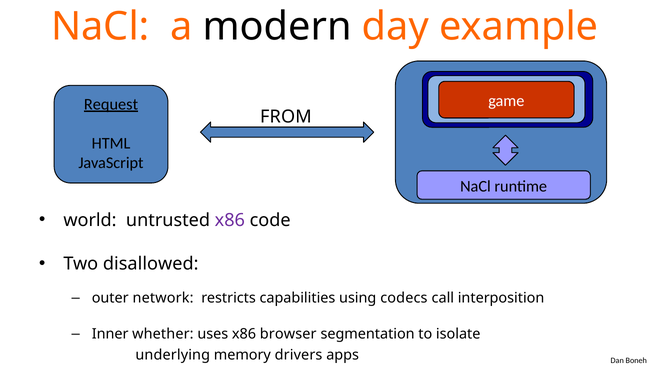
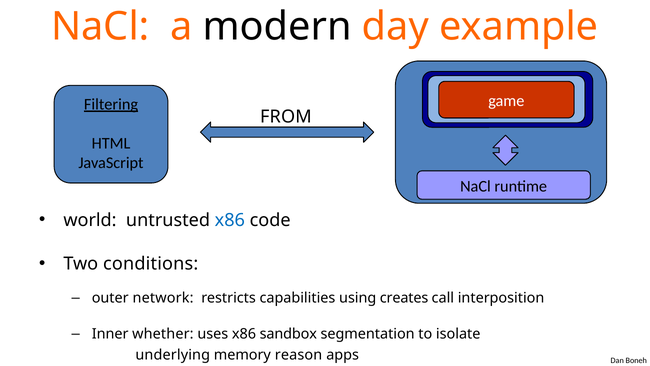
Request: Request -> Filtering (111, 104)
x86 colour: purple -> blue (230, 220)
disallowed: disallowed -> conditions (151, 263)
codecs: codecs -> creates (404, 298)
browser: browser -> sandbox (288, 334)
drivers: drivers -> reason (299, 354)
